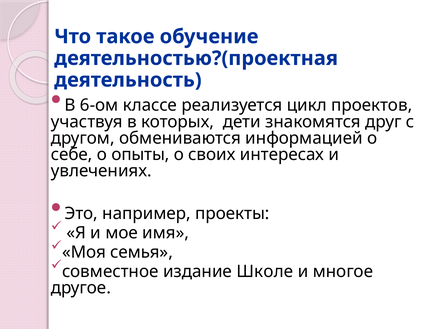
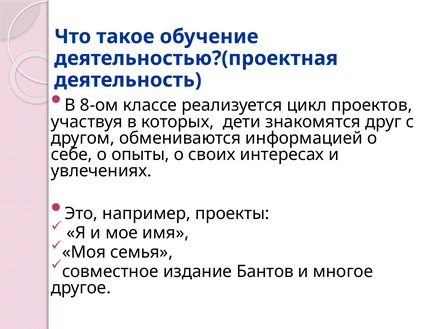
6-ом: 6-ом -> 8-ом (99, 105)
Школе: Школе -> Бантов (265, 271)
